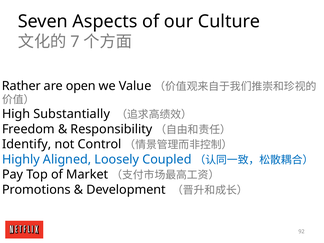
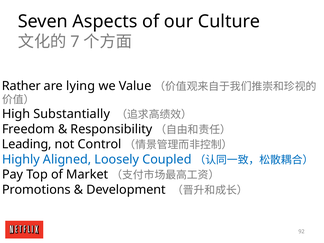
open: open -> lying (81, 86)
Identify: Identify -> Leading (27, 144)
